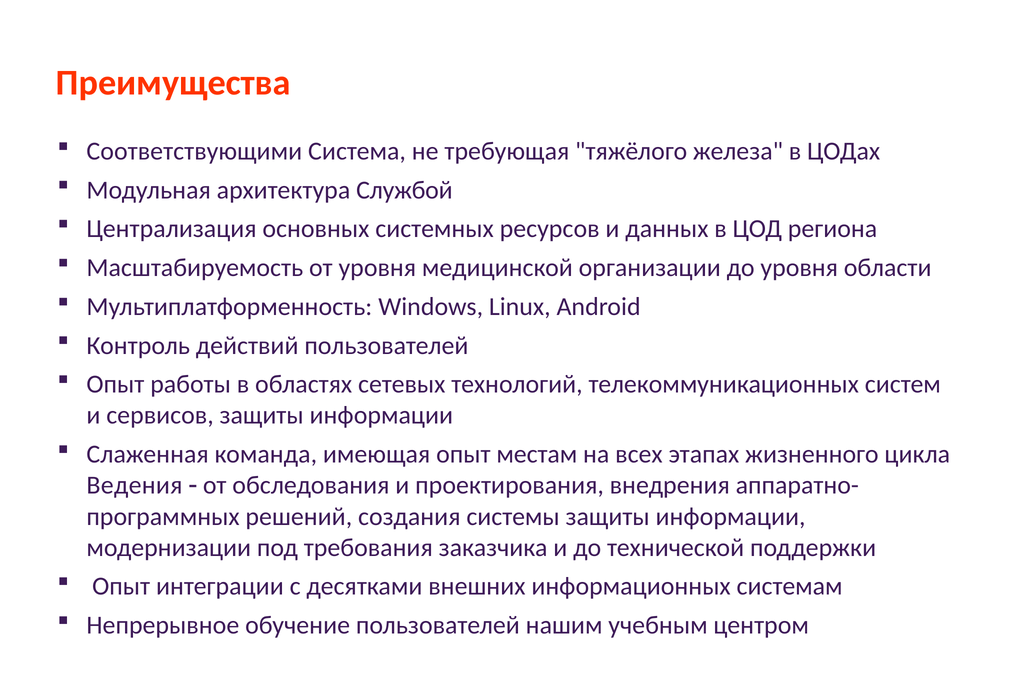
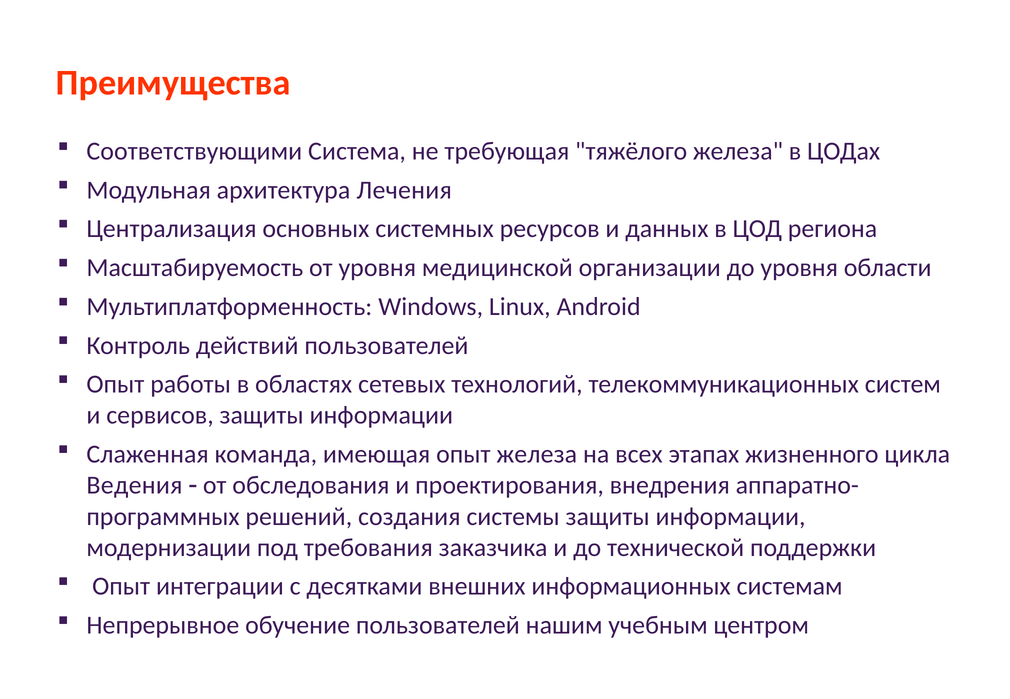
Службой: Службой -> Лечения (404, 190)
опыт местам: местам -> железа (537, 454)
